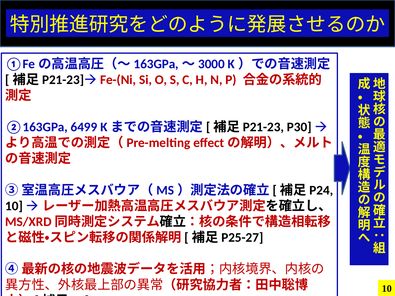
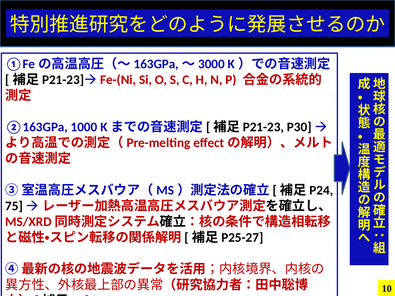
6499: 6499 -> 1000 (84, 127)
10: 10 -> 75 (14, 206)
